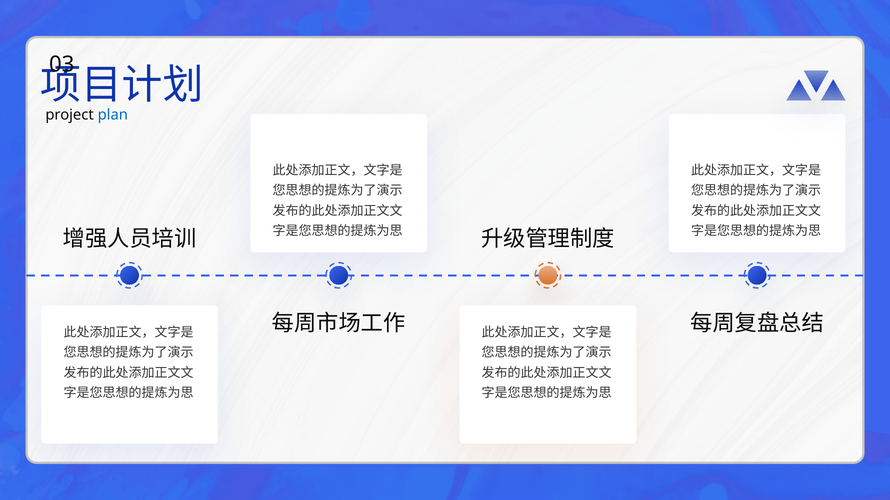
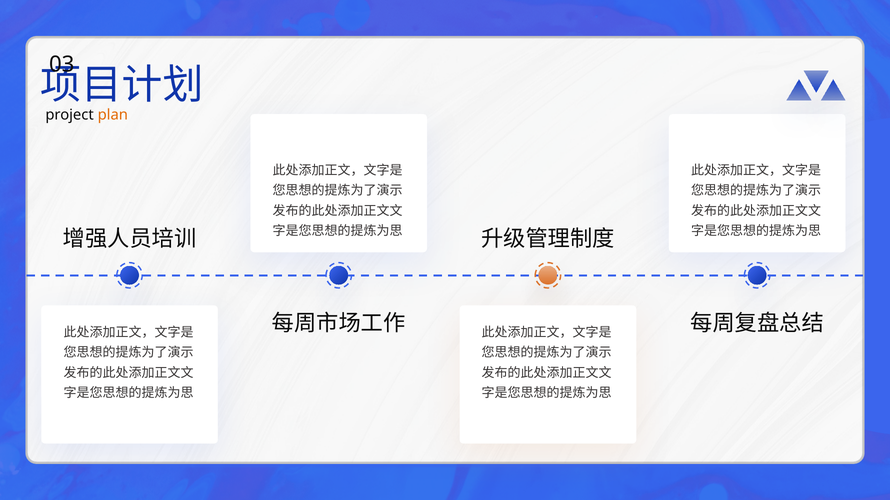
plan colour: blue -> orange (113, 115)
